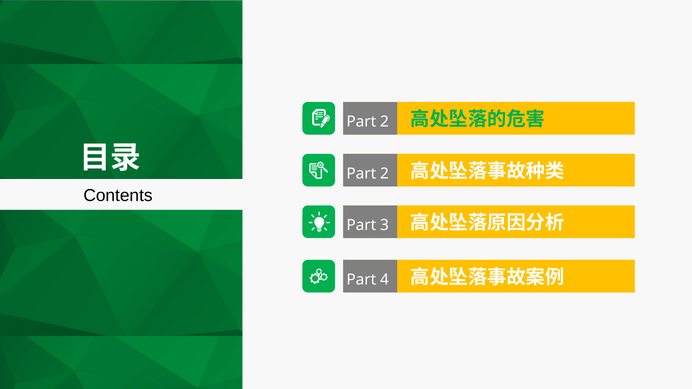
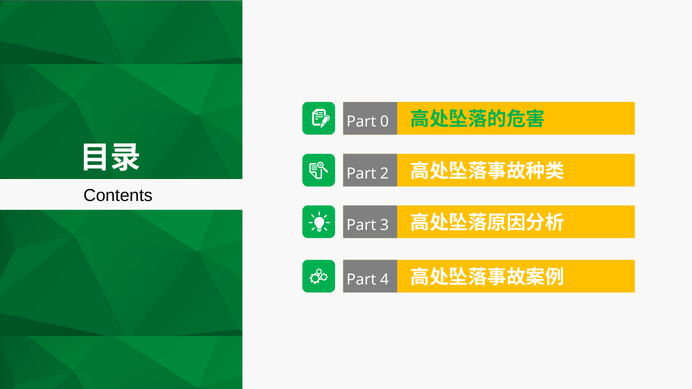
2: 2 -> 0 (384, 122)
